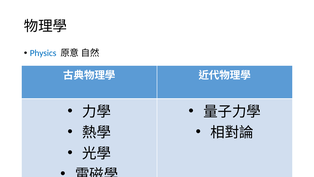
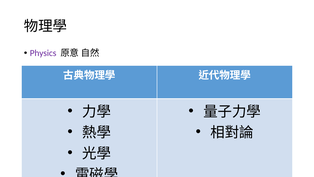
Physics colour: blue -> purple (43, 53)
